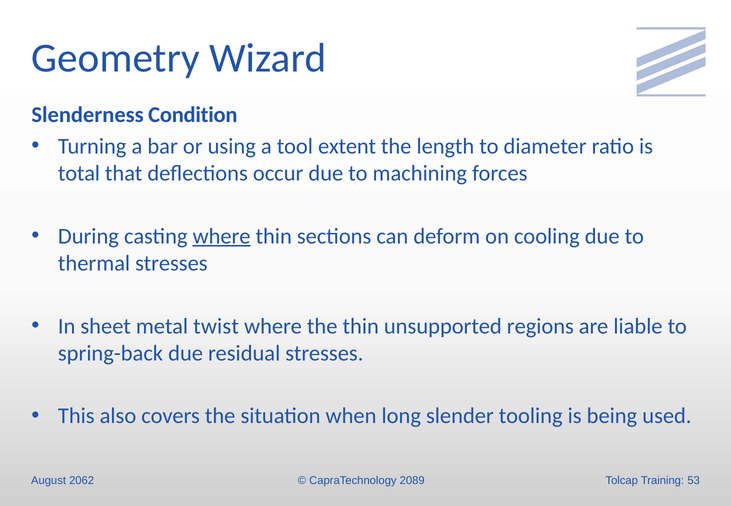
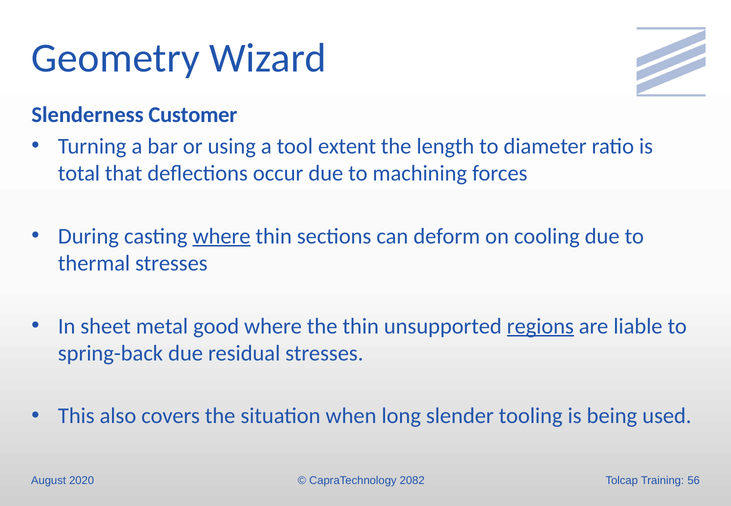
Condition: Condition -> Customer (193, 115)
twist: twist -> good (216, 326)
regions underline: none -> present (540, 326)
2062: 2062 -> 2020 (82, 481)
2089: 2089 -> 2082 (412, 480)
53: 53 -> 56 (694, 480)
